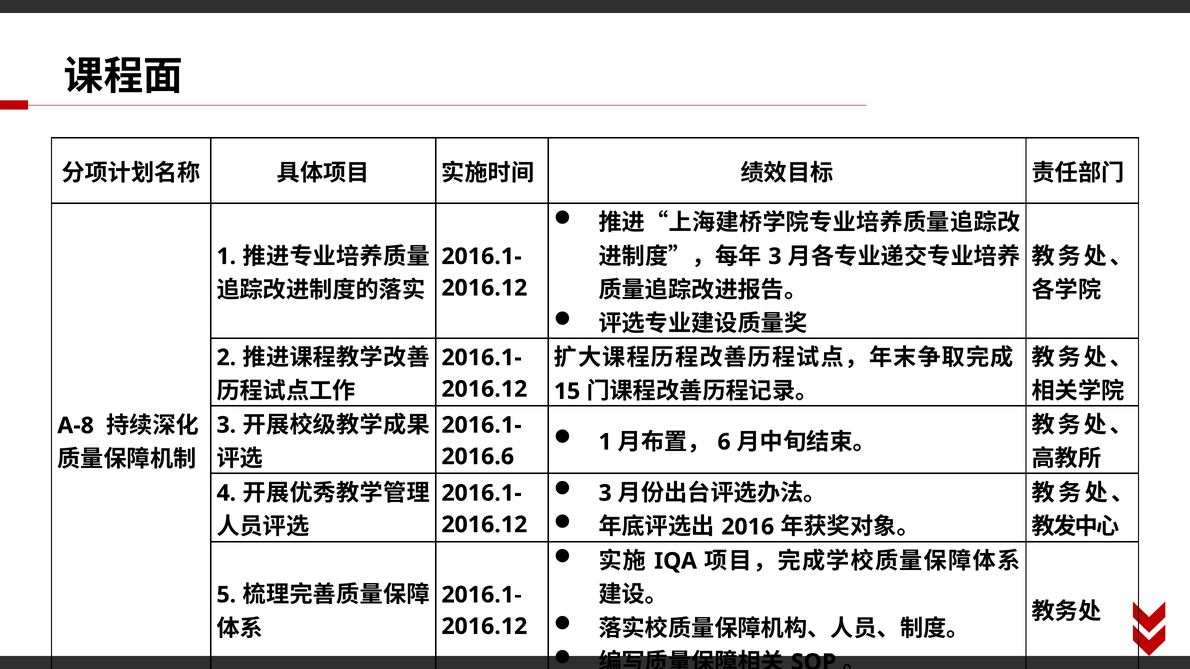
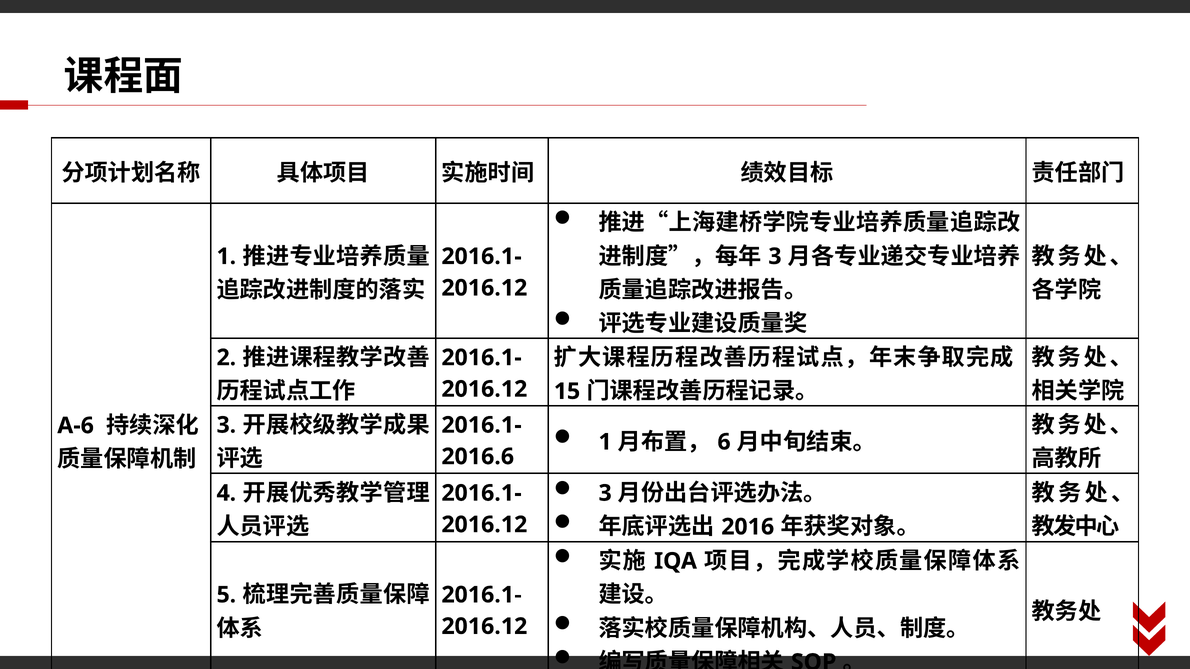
A-8: A-8 -> A-6 (76, 426)
